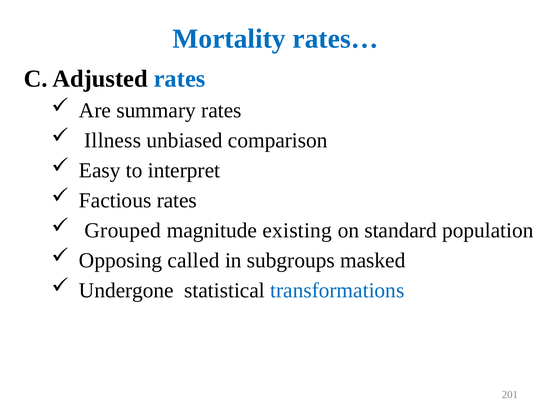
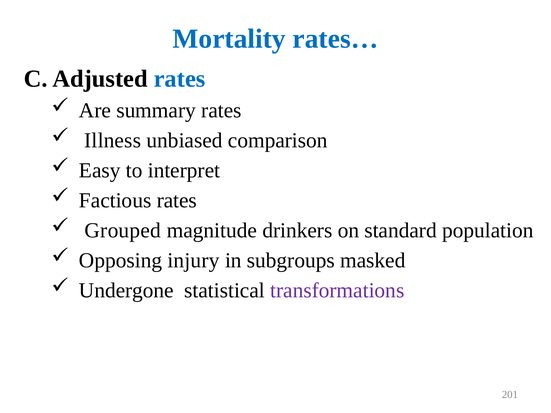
existing: existing -> drinkers (297, 231)
called: called -> injury (193, 261)
transformations colour: blue -> purple (337, 291)
